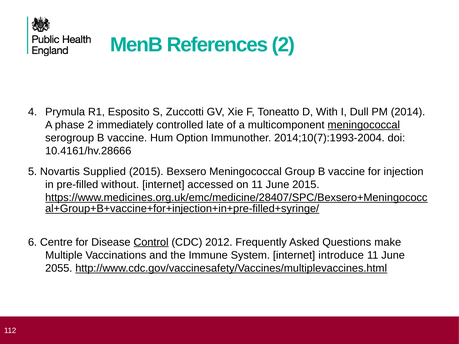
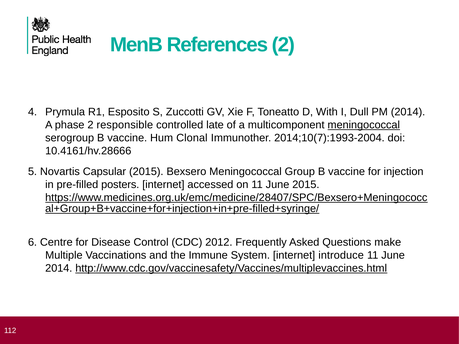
immediately: immediately -> responsible (125, 125)
Option: Option -> Clonal (192, 138)
Supplied: Supplied -> Capsular (104, 172)
without: without -> posters (120, 185)
Control underline: present -> none (151, 242)
2055: 2055 -> 2014 (59, 268)
